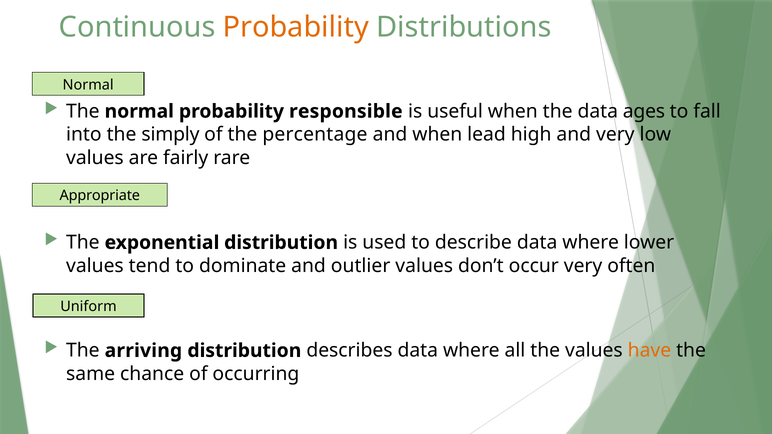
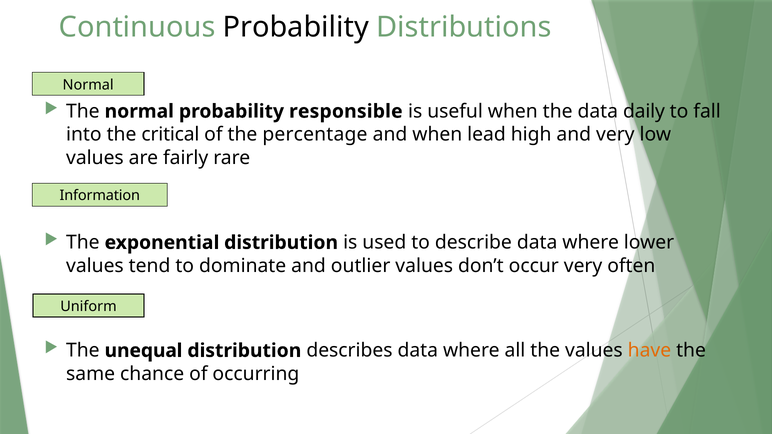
Probability colour: orange -> black (296, 27)
ages: ages -> daily (644, 111)
simply: simply -> critical (170, 135)
Appropriate: Appropriate -> Information (100, 196)
arriving: arriving -> unequal (144, 351)
